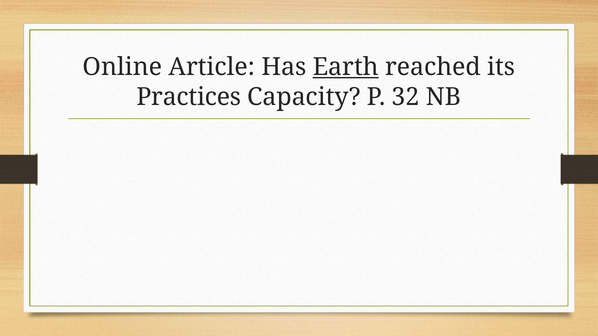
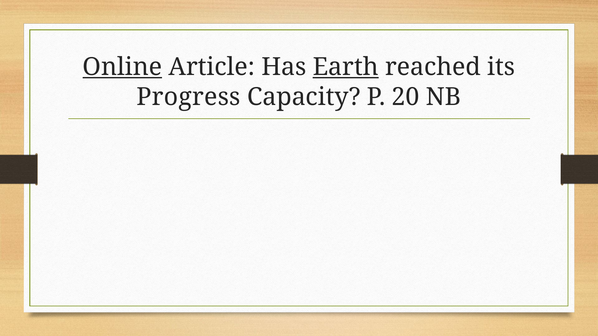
Online underline: none -> present (122, 67)
Practices: Practices -> Progress (189, 97)
32: 32 -> 20 (406, 97)
